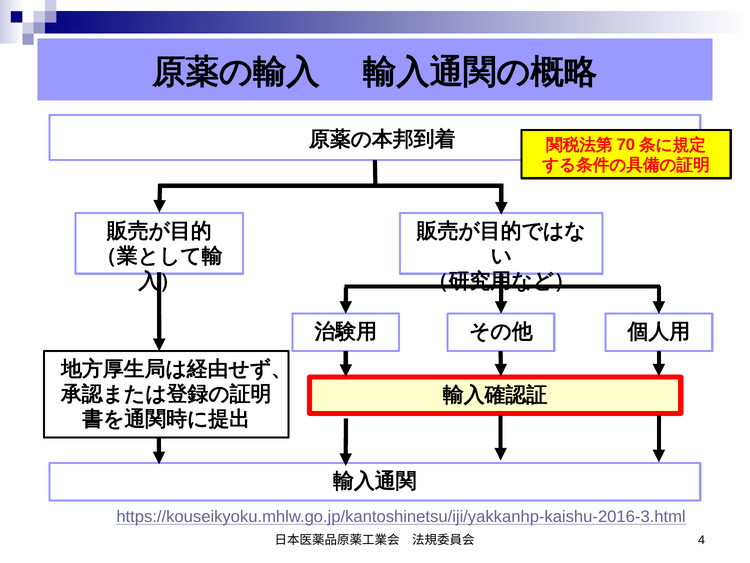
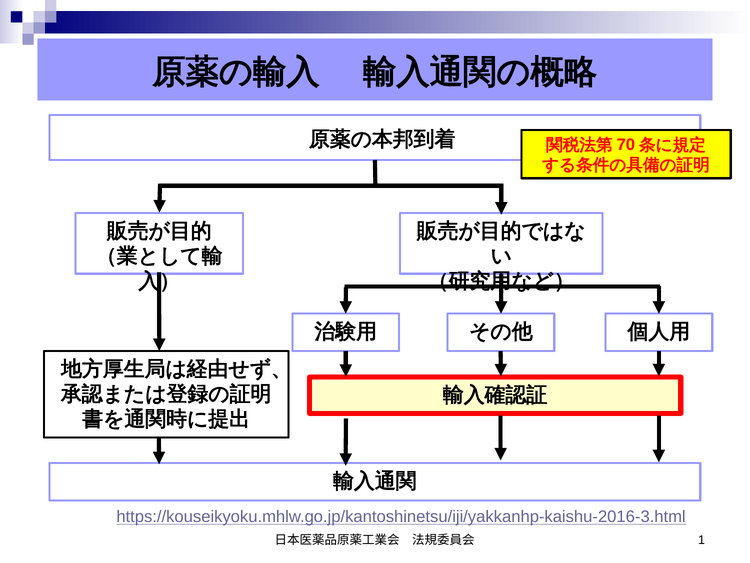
4: 4 -> 1 (702, 540)
